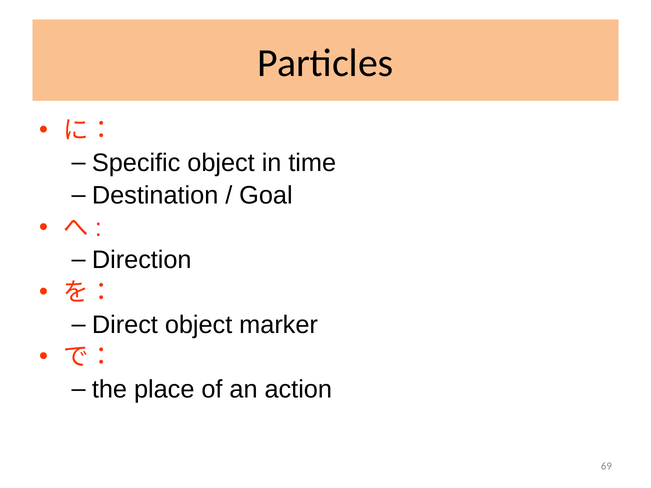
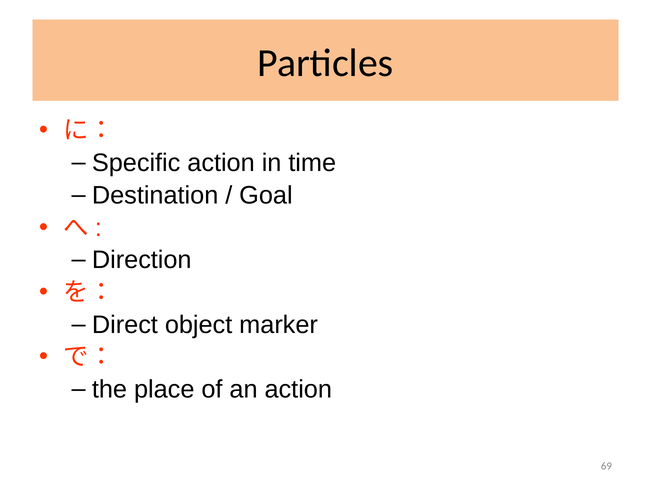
Specific object: object -> action (221, 163)
